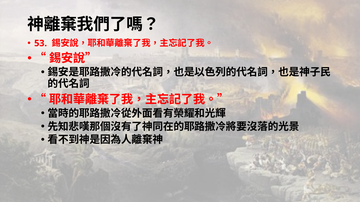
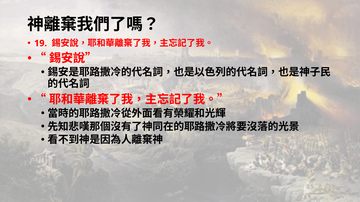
53: 53 -> 19 (41, 43)
